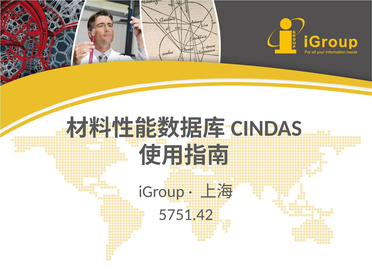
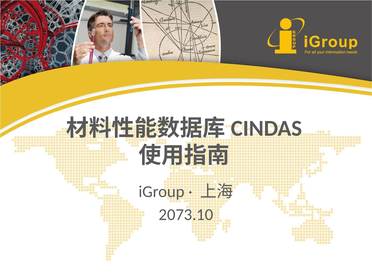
5751.42: 5751.42 -> 2073.10 (186, 215)
